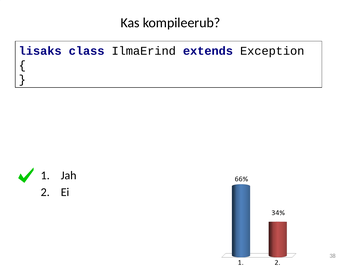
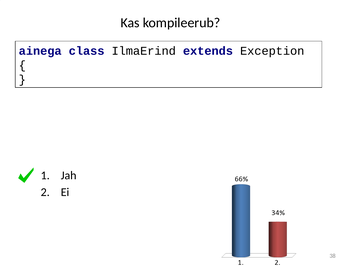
lisaks: lisaks -> ainega (40, 51)
